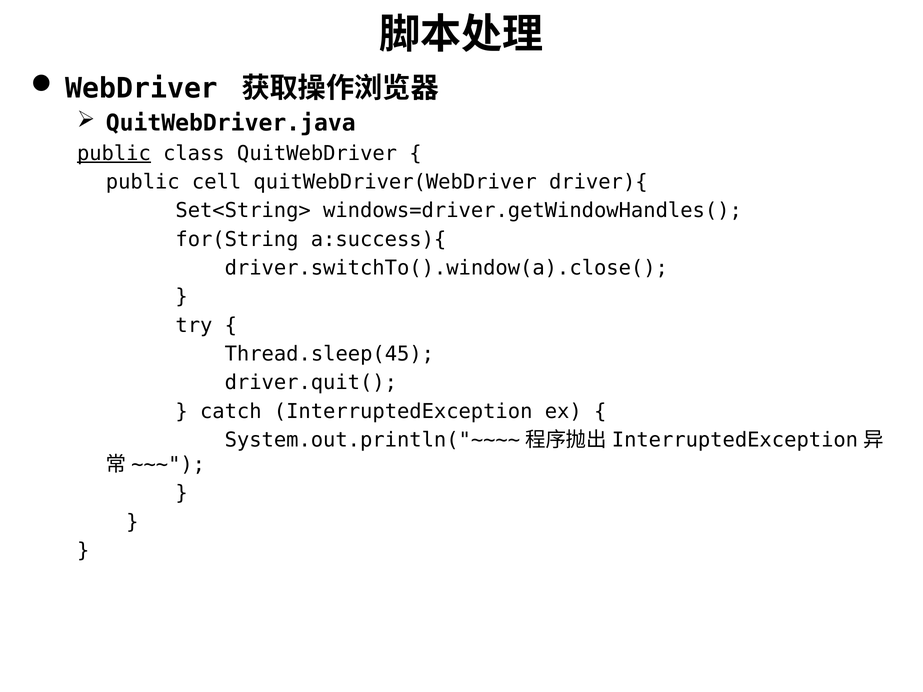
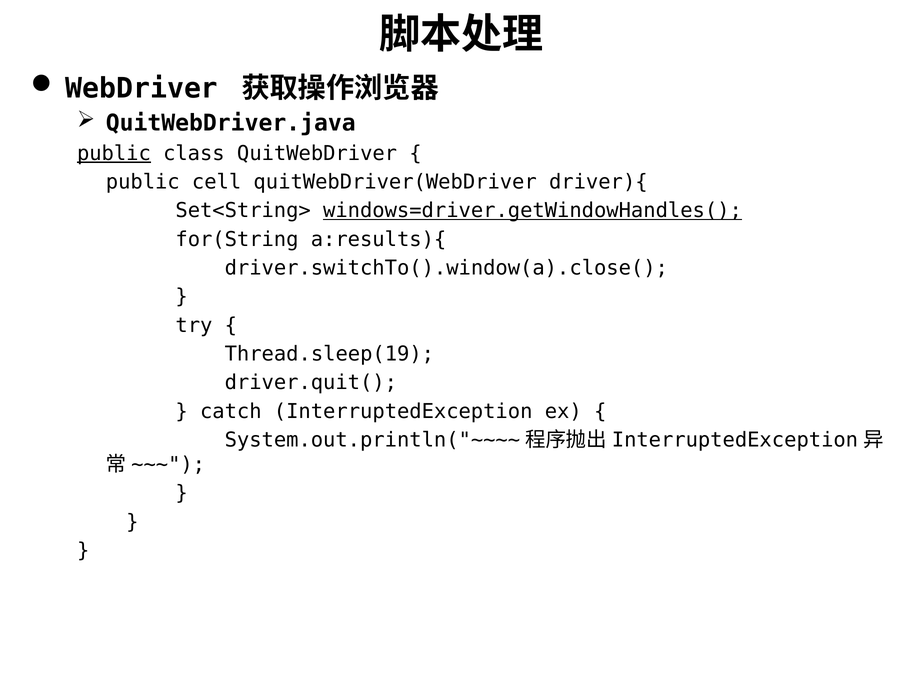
windows=driver.getWindowHandles( underline: none -> present (532, 211)
a:success){: a:success){ -> a:results){ (379, 239)
Thread.sleep(45: Thread.sleep(45 -> Thread.sleep(19 (329, 354)
